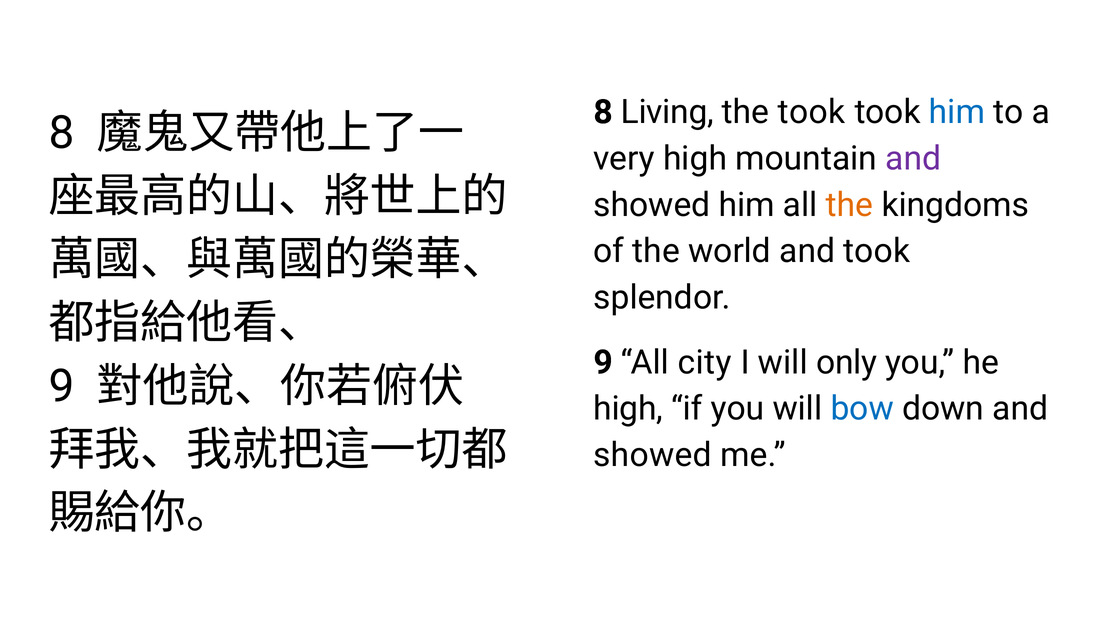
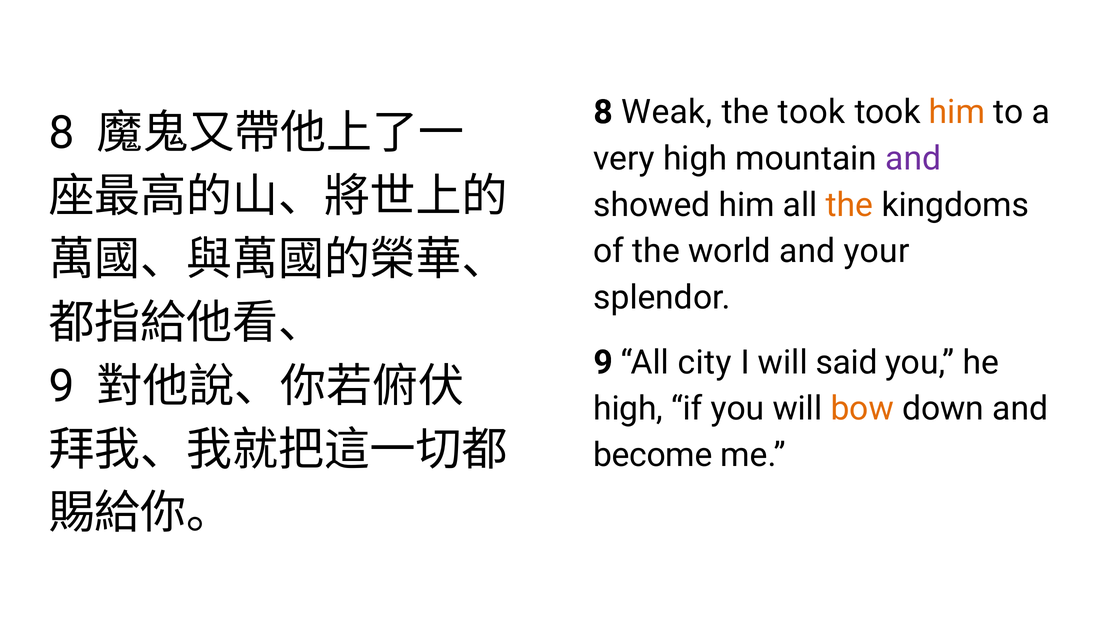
Living: Living -> Weak (667, 112)
him colour: blue -> orange (957, 112)
and took: took -> your (877, 251)
only: only -> said (847, 362)
bow colour: blue -> orange (862, 409)
showed: showed -> become (653, 455)
